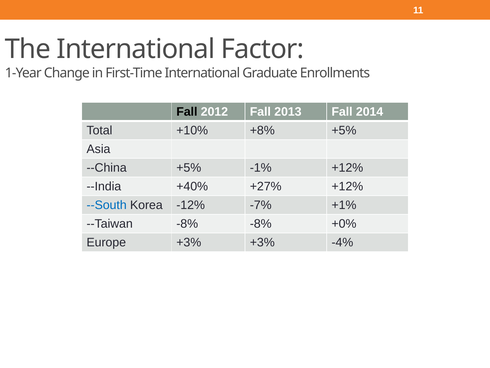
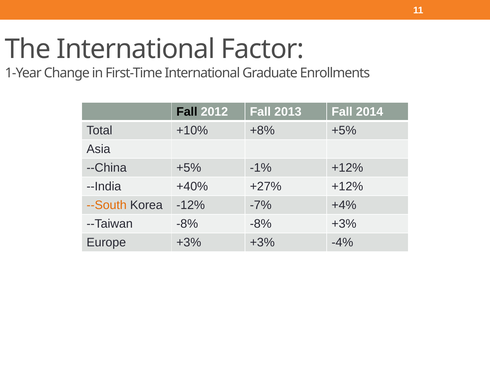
--South colour: blue -> orange (107, 205)
+1%: +1% -> +4% (344, 205)
-8% +0%: +0% -> +3% (344, 224)
